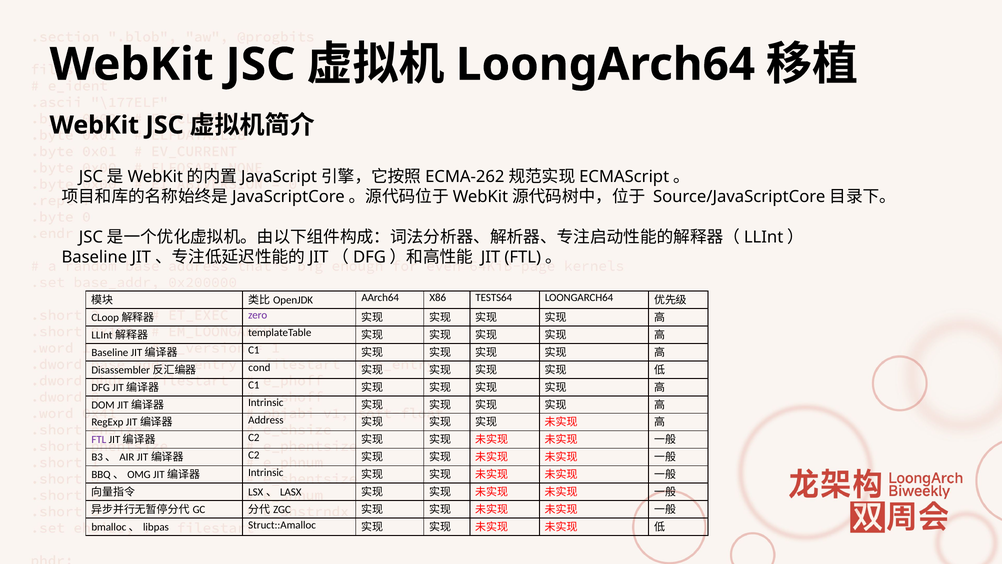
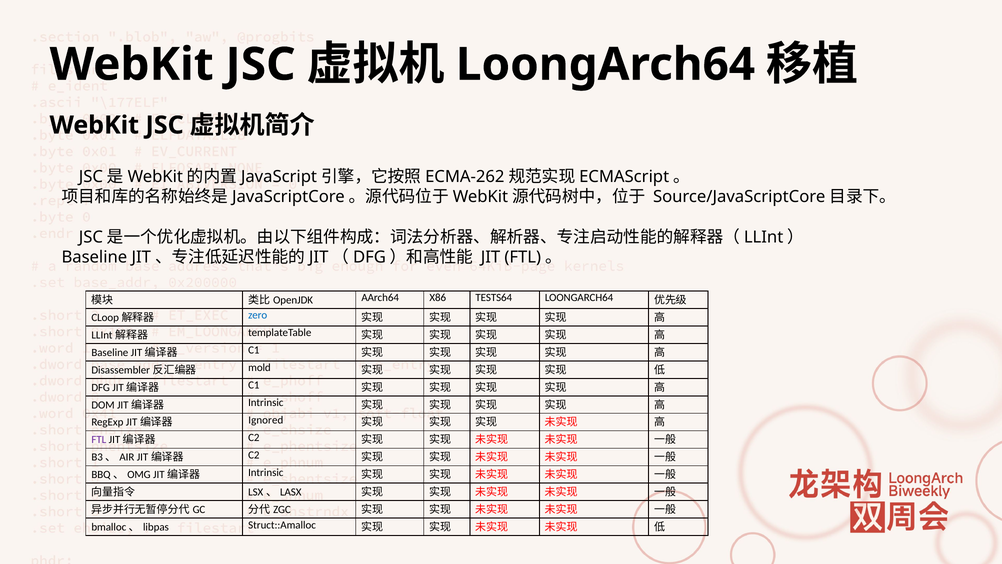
zero colour: purple -> blue (258, 315)
cond: cond -> mold (259, 367)
Address: Address -> Ignored (266, 420)
